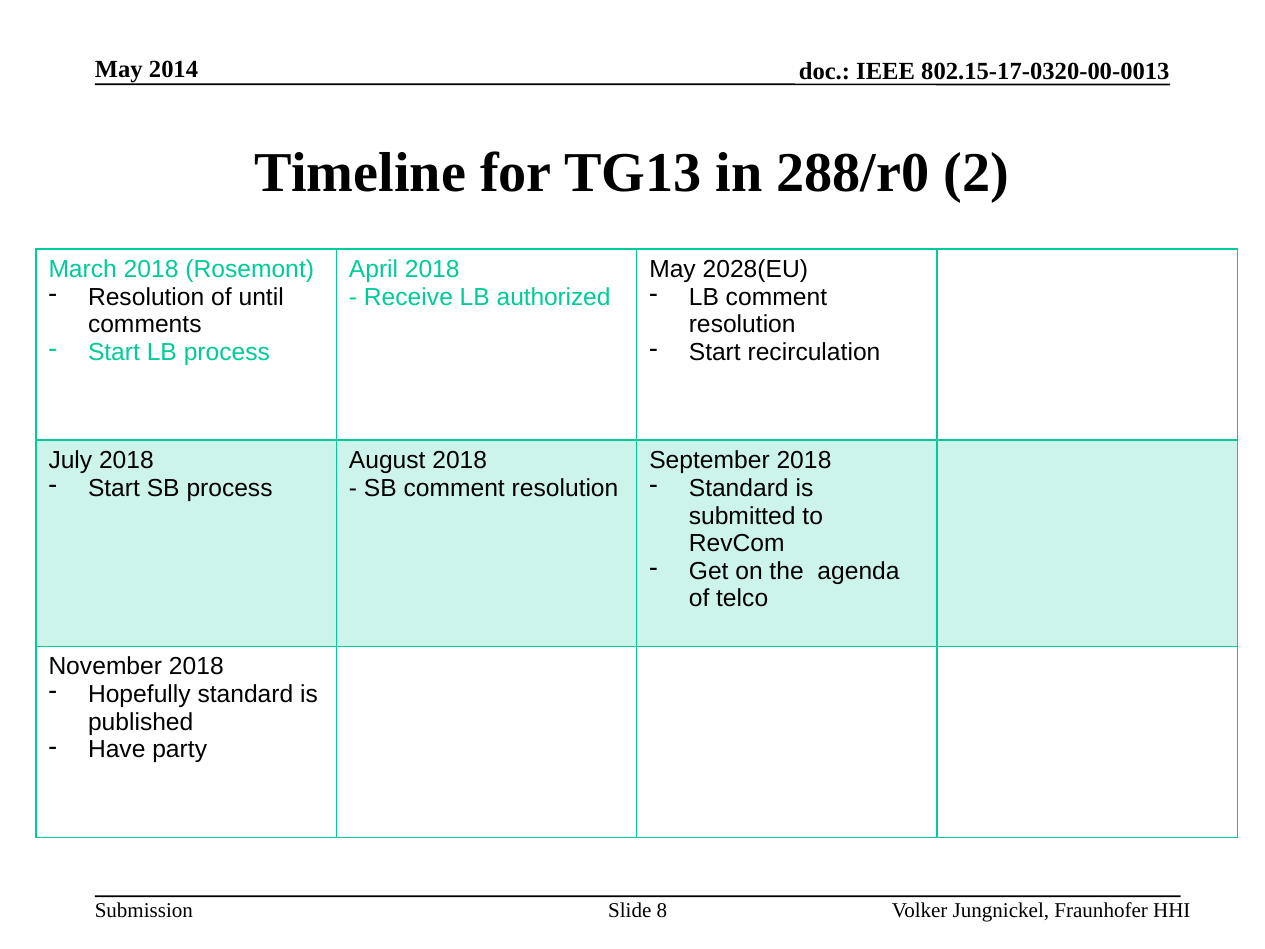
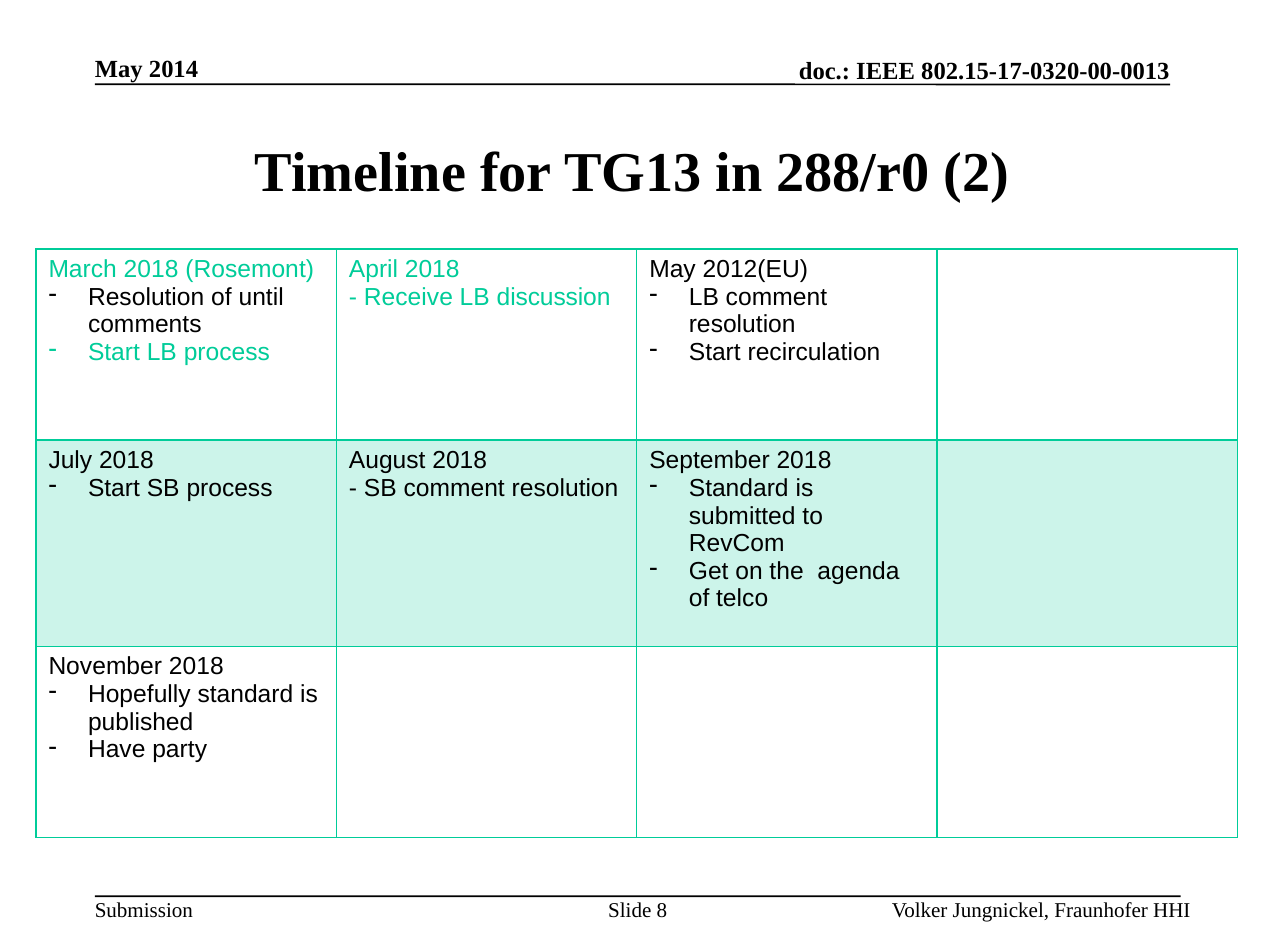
2028(EU: 2028(EU -> 2012(EU (755, 269)
authorized: authorized -> discussion (554, 297)
